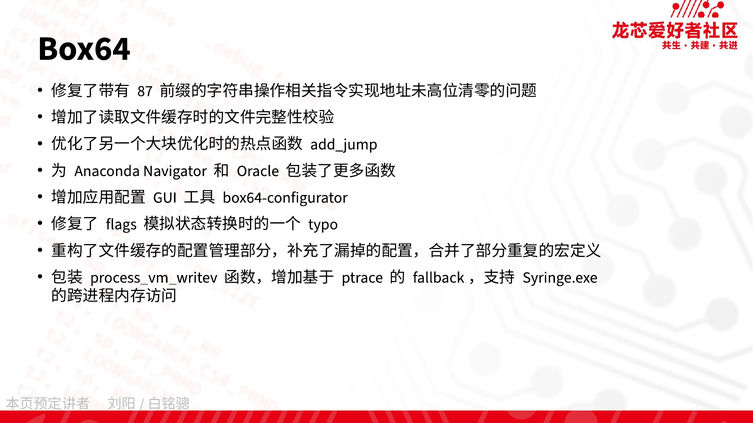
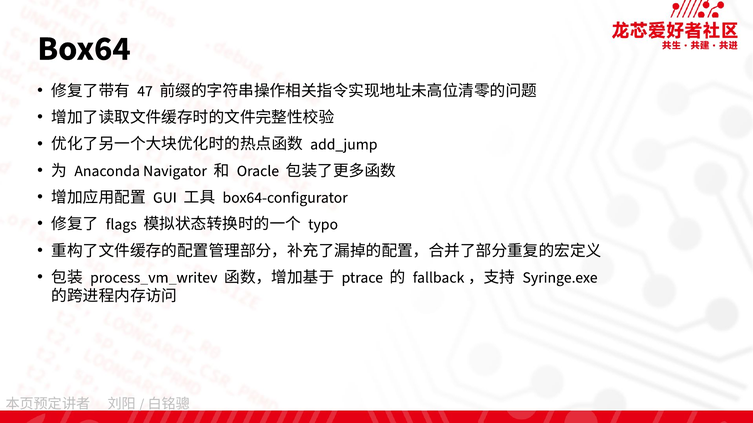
87: 87 -> 47 (145, 91)
